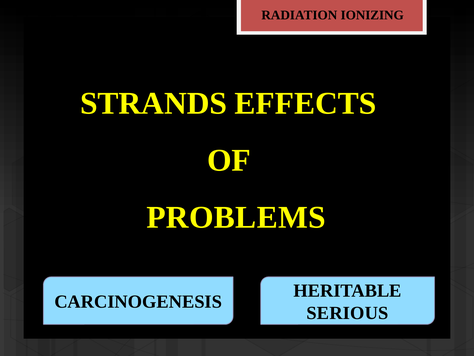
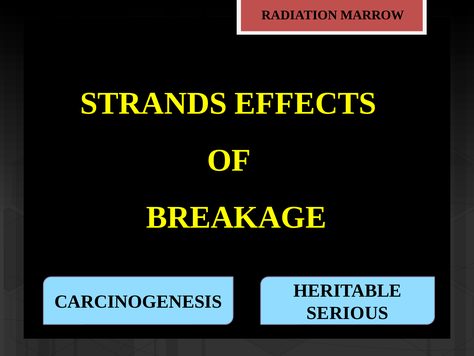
IONIZING: IONIZING -> MARROW (372, 15)
PROBLEMS: PROBLEMS -> BREAKAGE (236, 217)
